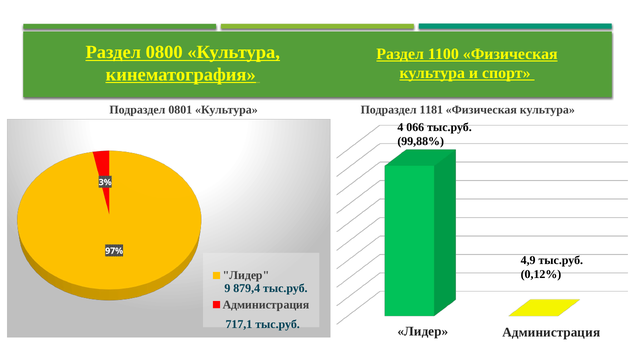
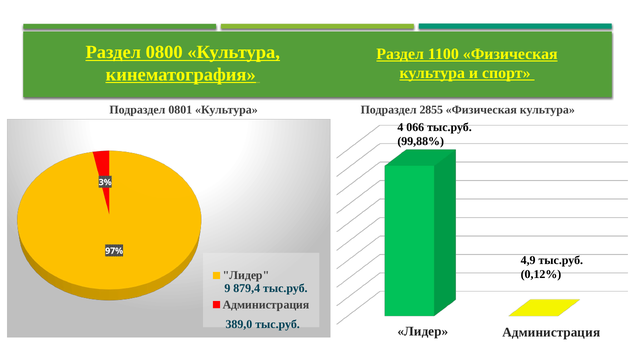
1181: 1181 -> 2855 (431, 110)
717,1: 717,1 -> 389,0 (239, 324)
